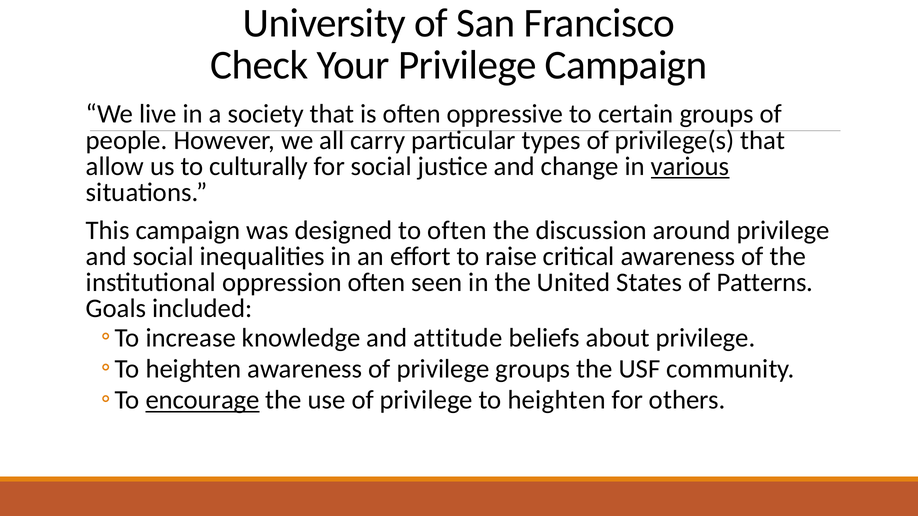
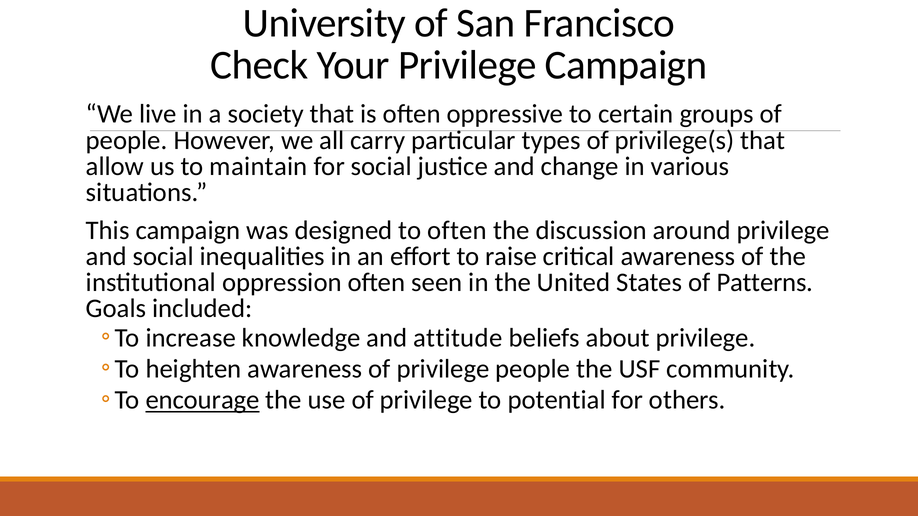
culturally: culturally -> maintain (258, 166)
various underline: present -> none (690, 166)
privilege groups: groups -> people (533, 369)
to heighten: heighten -> potential (557, 400)
